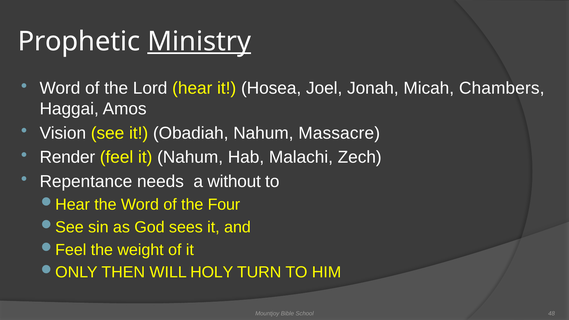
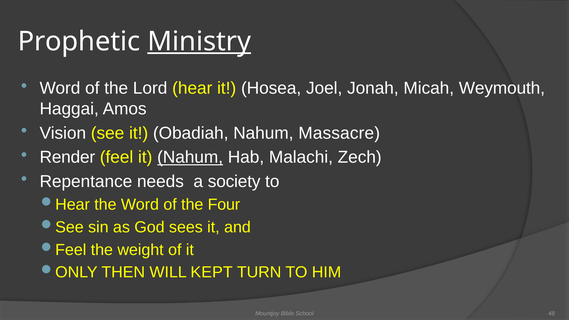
Chambers: Chambers -> Weymouth (502, 88)
Nahum underline: none -> present (190, 157)
without: without -> society (234, 182)
HOLY: HOLY -> KEPT (212, 272)
